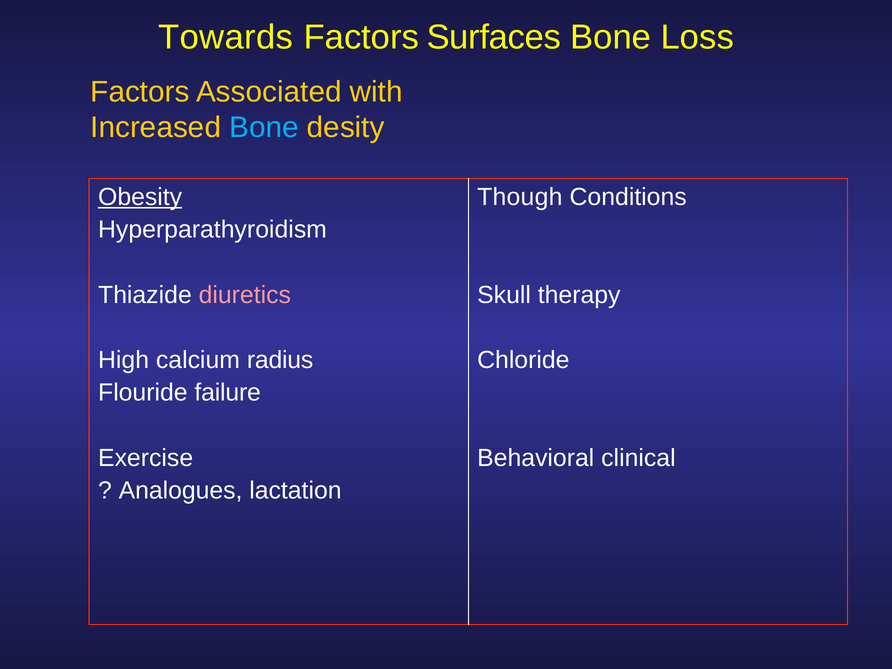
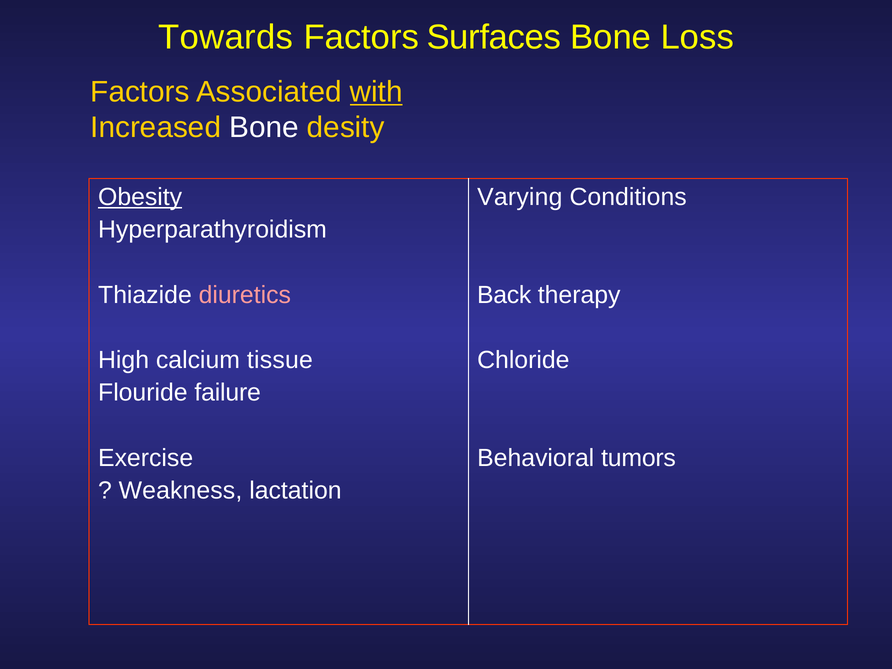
with underline: none -> present (376, 92)
Bone colour: light blue -> white (264, 128)
Though: Though -> Varying (520, 197)
Skull: Skull -> Back (504, 295)
radius: radius -> tissue (280, 360)
clinical: clinical -> tumors (639, 458)
Analogues: Analogues -> Weakness (181, 490)
